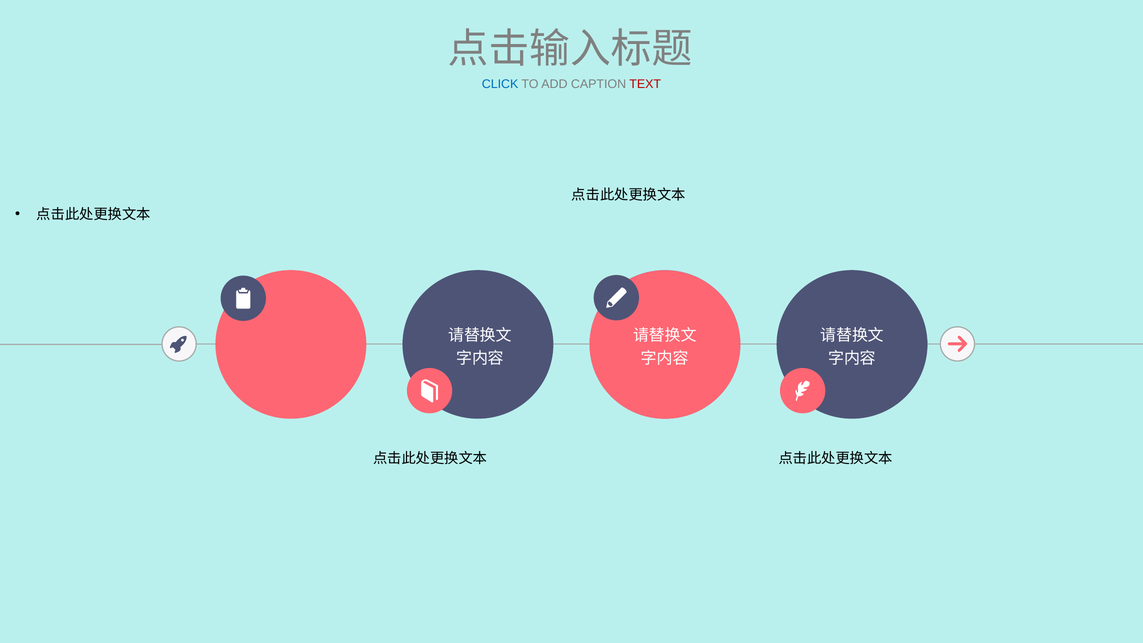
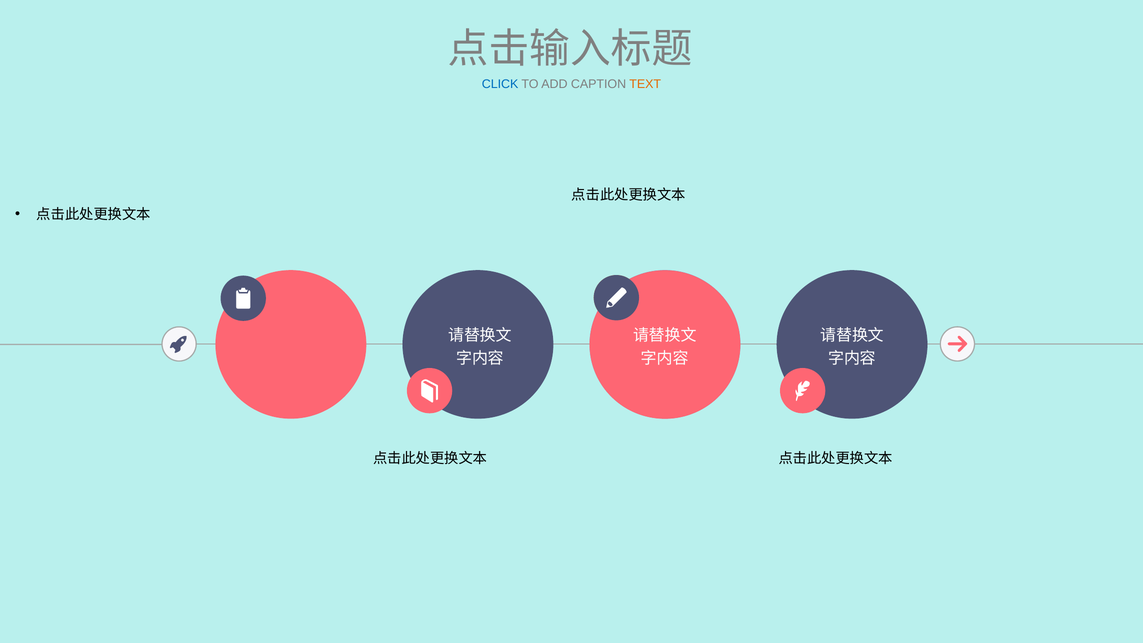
TEXT colour: red -> orange (645, 84)
